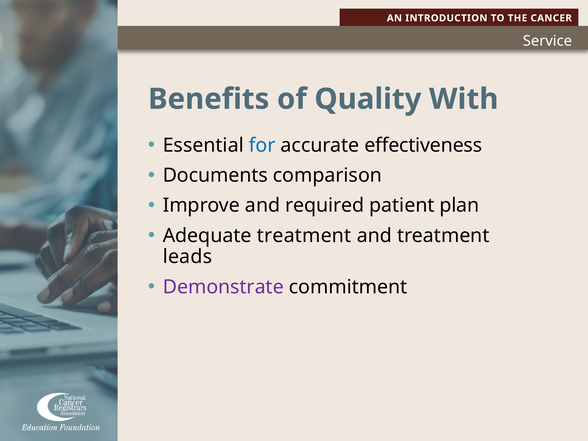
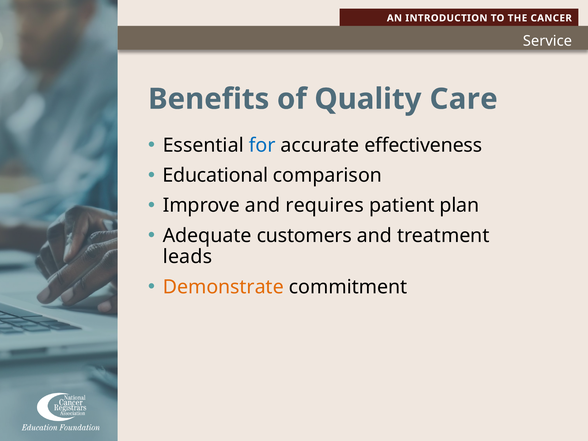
With: With -> Care (464, 99)
Documents: Documents -> Educational (215, 175)
required: required -> requires (325, 205)
Adequate treatment: treatment -> customers (304, 236)
Demonstrate colour: purple -> orange (223, 287)
